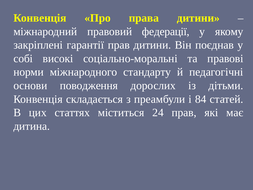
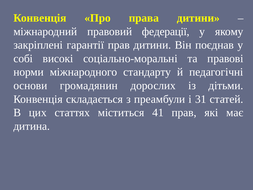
поводження: поводження -> громадянин (89, 85)
84: 84 -> 31 (201, 99)
24: 24 -> 41 (158, 112)
